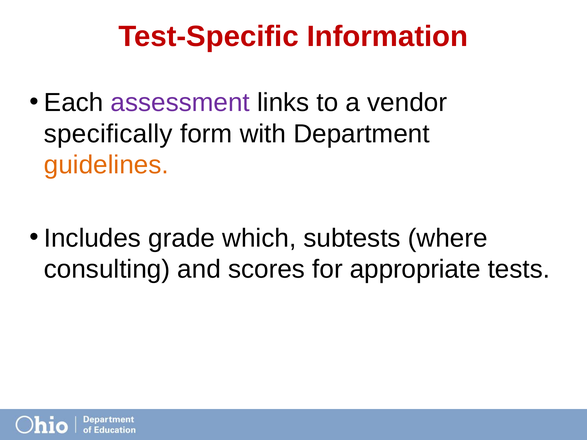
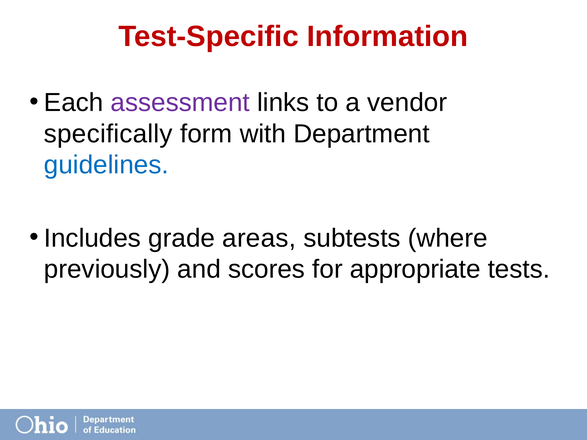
guidelines colour: orange -> blue (106, 165)
which: which -> areas (259, 238)
consulting: consulting -> previously (107, 270)
